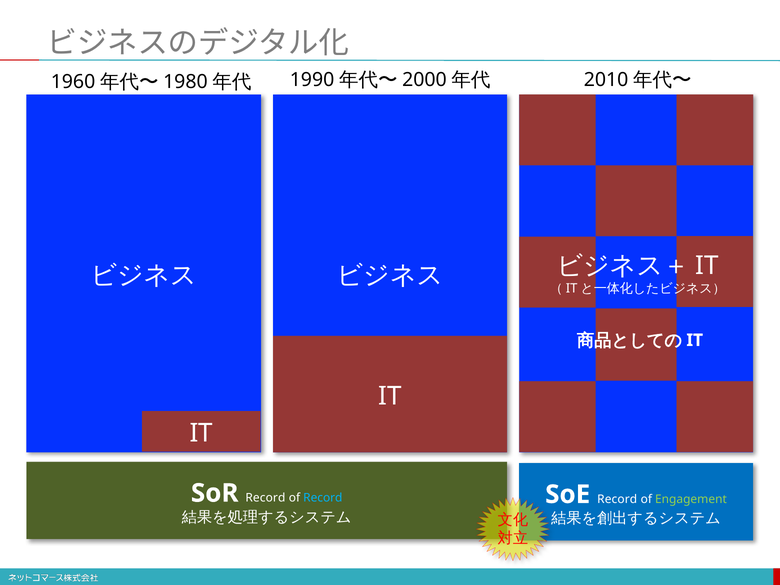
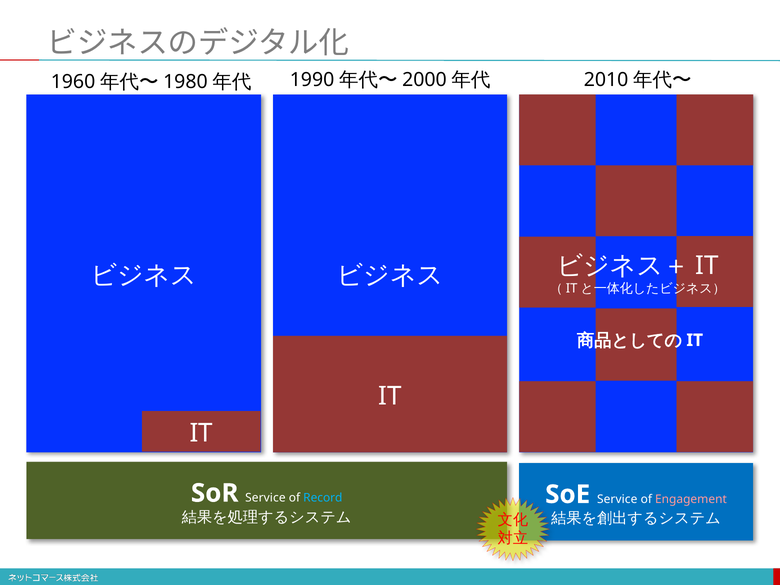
SoR Record: Record -> Service (265, 498)
Record: Record -> Service (617, 499)
Engagement colour: light green -> pink (691, 499)
